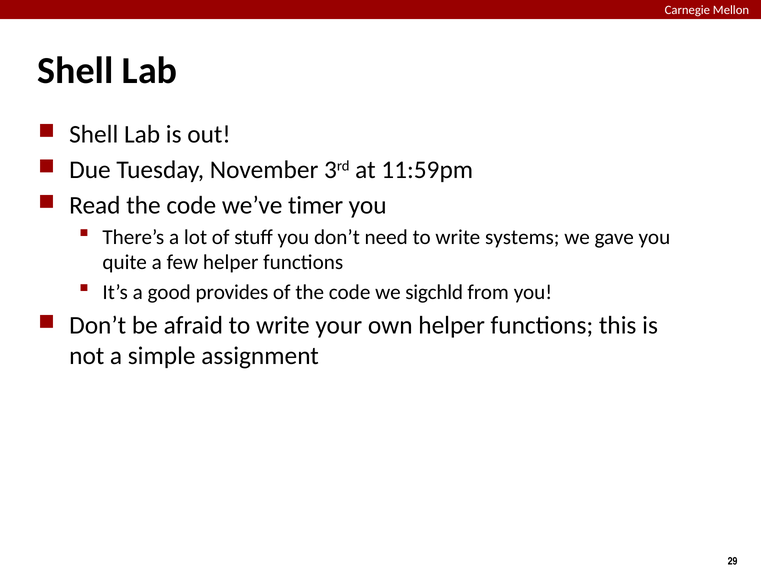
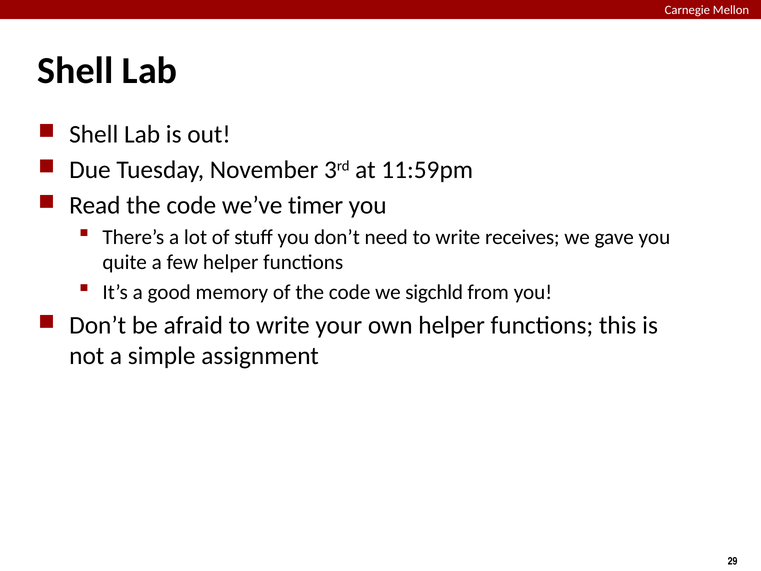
systems: systems -> receives (522, 237)
provides: provides -> memory (232, 292)
